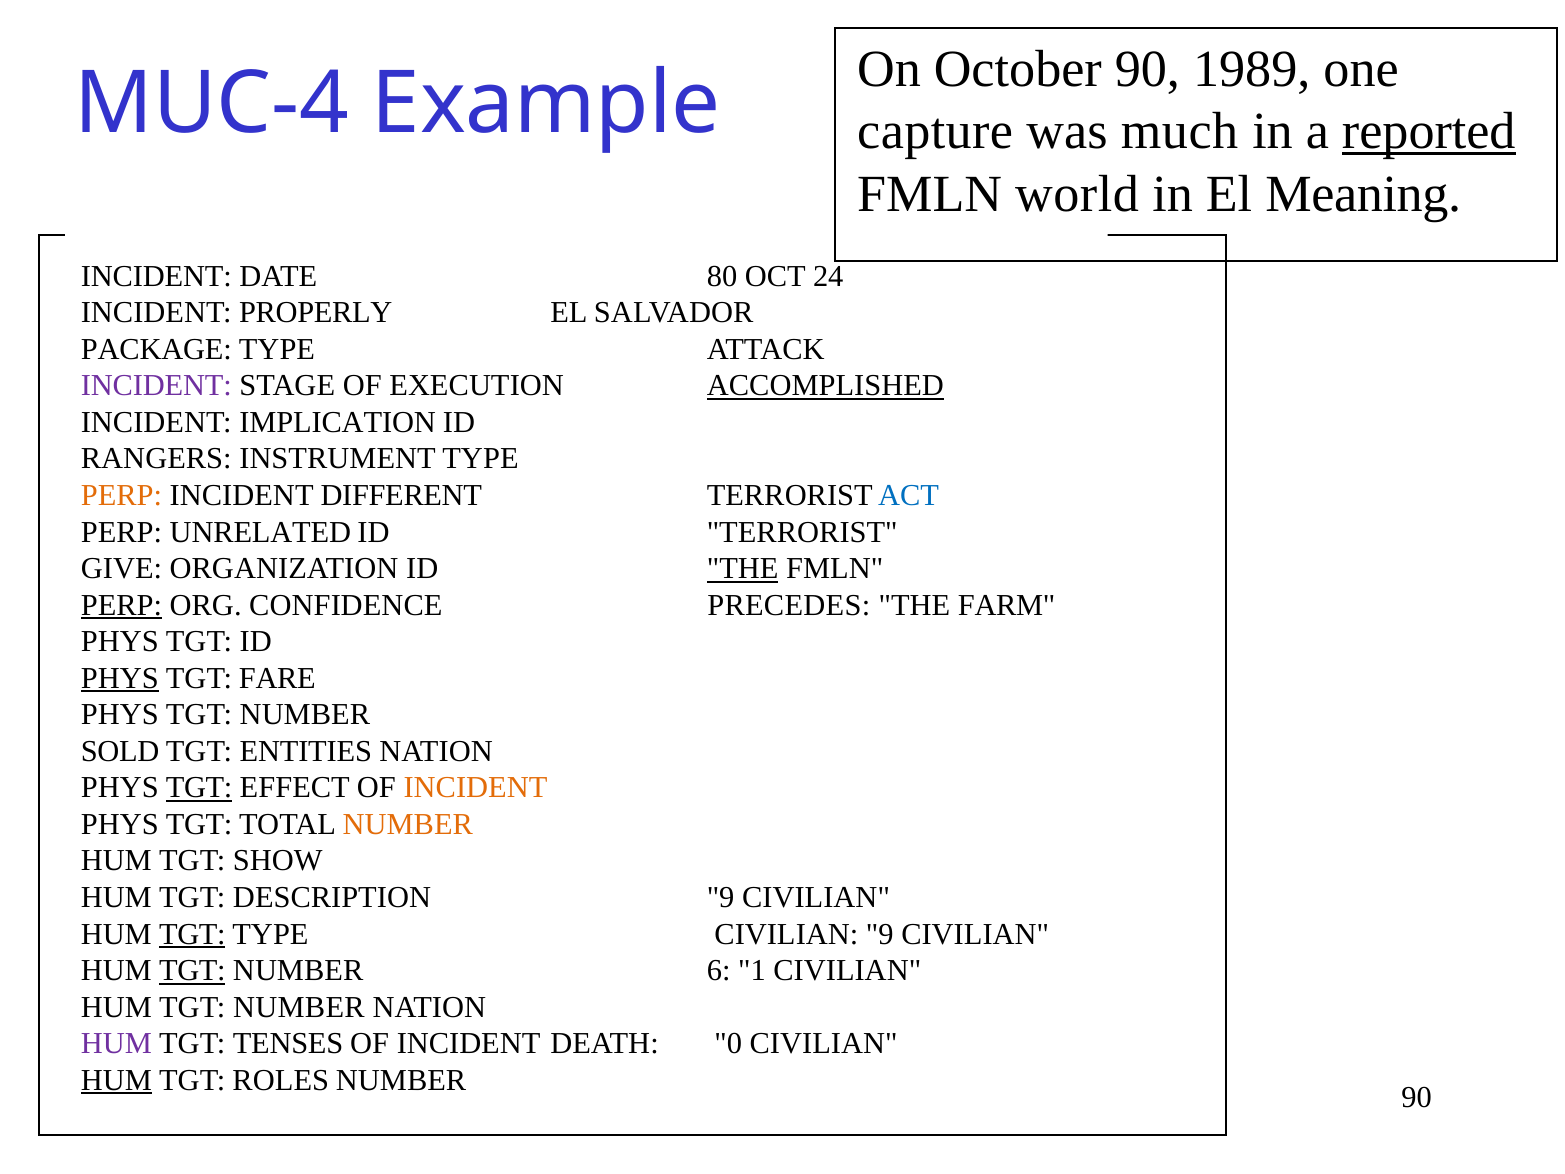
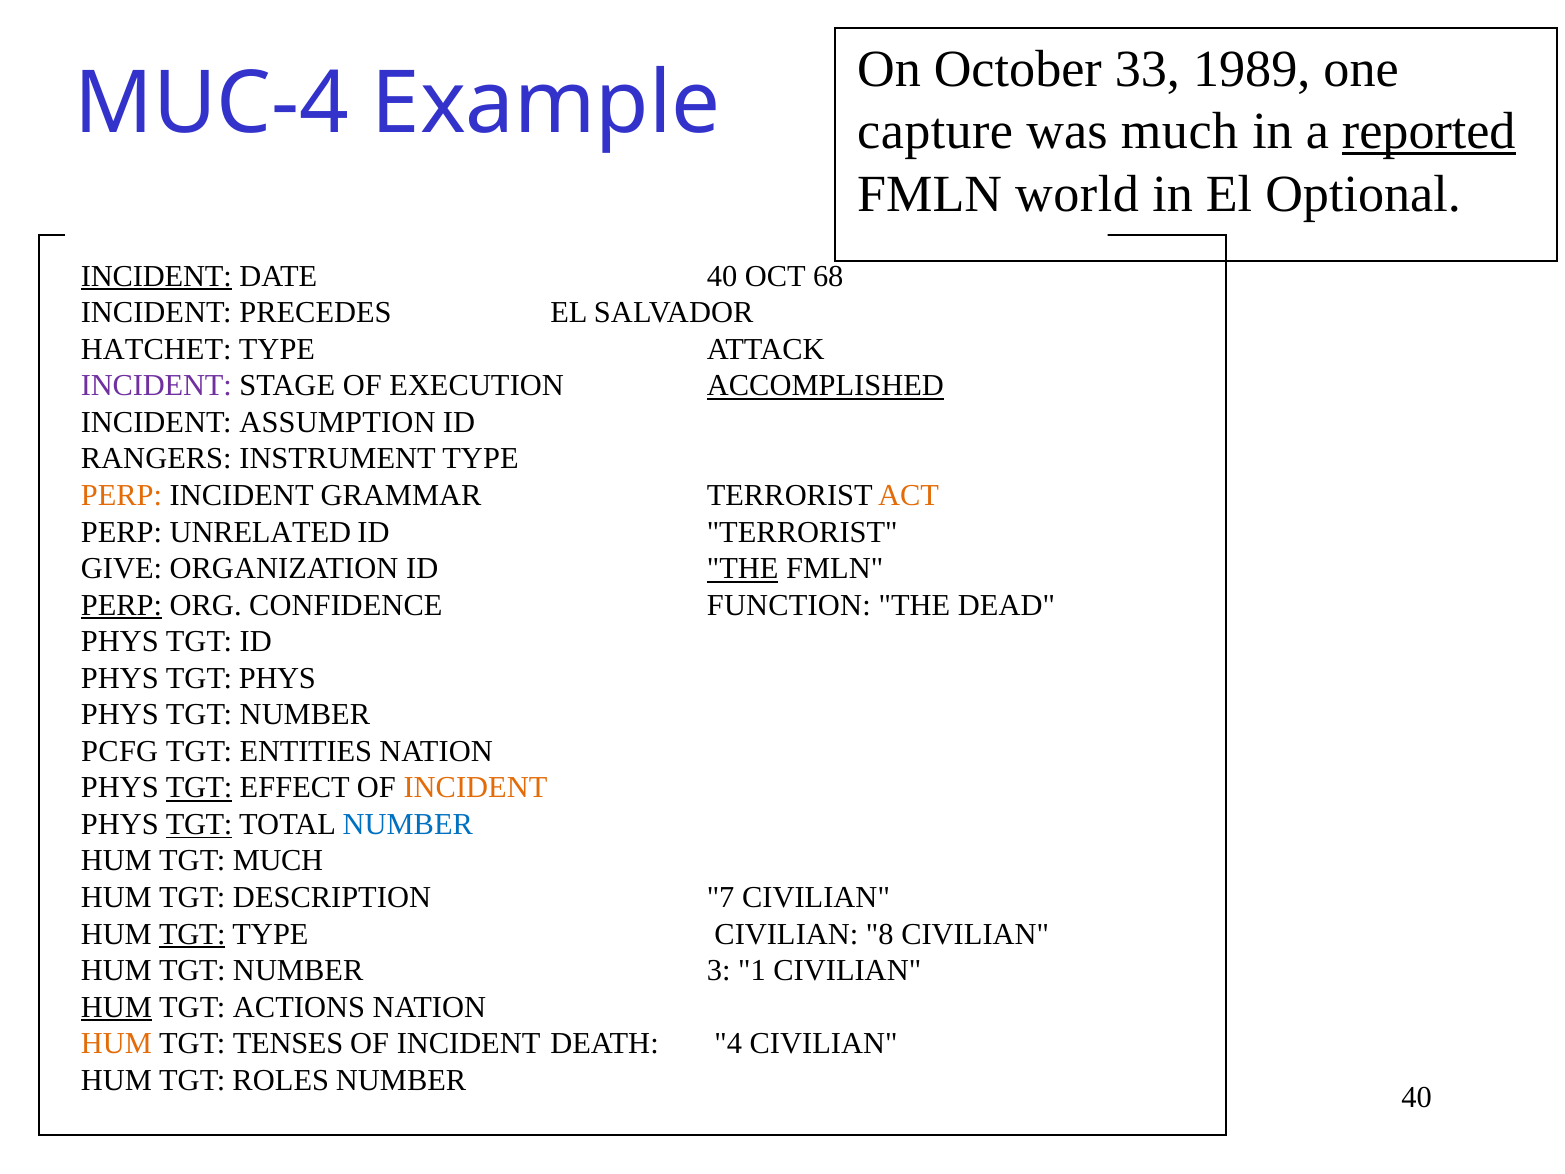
October 90: 90 -> 33 (1147, 69)
Meaning: Meaning -> Optional (1363, 194)
INCIDENT underline: none -> present (156, 276)
DATE 80: 80 -> 40 (722, 276)
24: 24 -> 68 (828, 276)
PROPERLY: PROPERLY -> PRECEDES (316, 313)
PACKAGE: PACKAGE -> HATCHET (156, 349)
IMPLICATION: IMPLICATION -> ASSUMPTION (337, 422)
DIFFERENT: DIFFERENT -> GRAMMAR (401, 495)
ACT colour: blue -> orange (909, 495)
PRECEDES: PRECEDES -> FUNCTION (789, 605)
FARM: FARM -> DEAD (1006, 605)
PHYS underline: present -> none (120, 678)
TGT FARE: FARE -> PHYS (277, 678)
SOLD: SOLD -> PCFG (120, 751)
TGT underline: none -> present (199, 824)
NUMBER colour: orange -> blue (408, 824)
TGT SHOW: SHOW -> MUCH (278, 861)
DESCRIPTION 9: 9 -> 7 (721, 897)
CIVILIAN 9: 9 -> 8 (880, 934)
TGT underline: present -> none (192, 970)
6: 6 -> 3 (719, 970)
HUM underline: none -> present (116, 1007)
NUMBER: NUMBER -> ACTIONS (299, 1007)
HUM colour: purple -> orange (116, 1043)
0: 0 -> 4 (728, 1043)
HUM underline: present -> none (116, 1080)
90: 90 -> 40 (1417, 1098)
